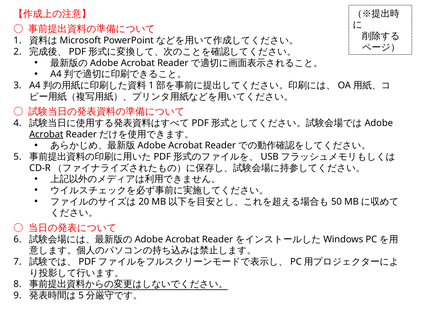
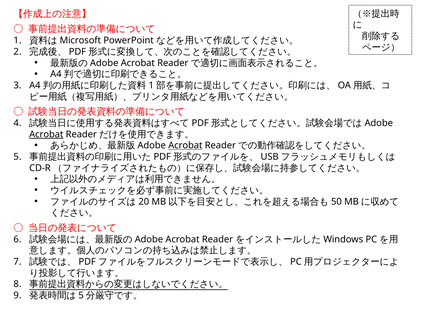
Acrobat underline: none -> present (185, 145)
